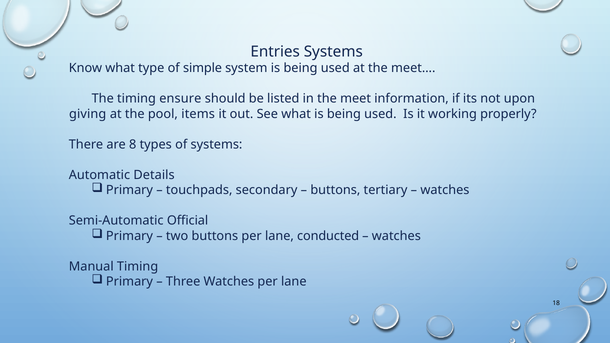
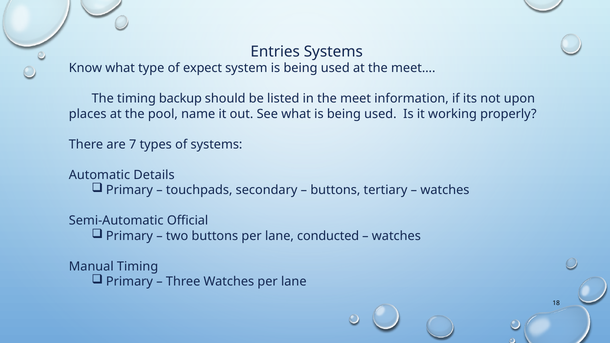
simple: simple -> expect (203, 68)
ensure: ensure -> backup (180, 99)
giving: giving -> places (88, 114)
items: items -> name (198, 114)
8: 8 -> 7 (133, 144)
